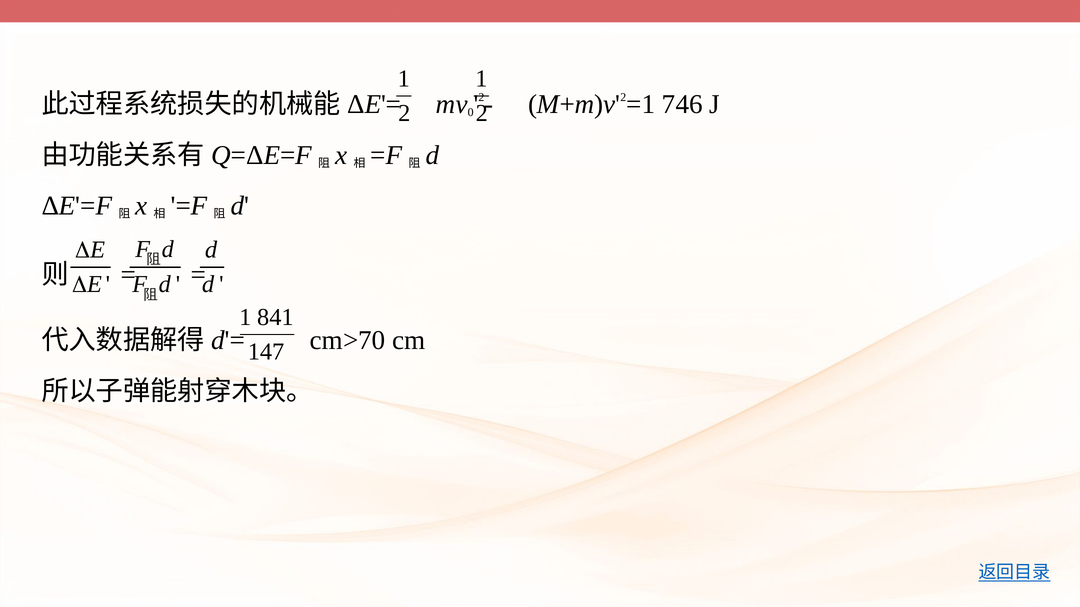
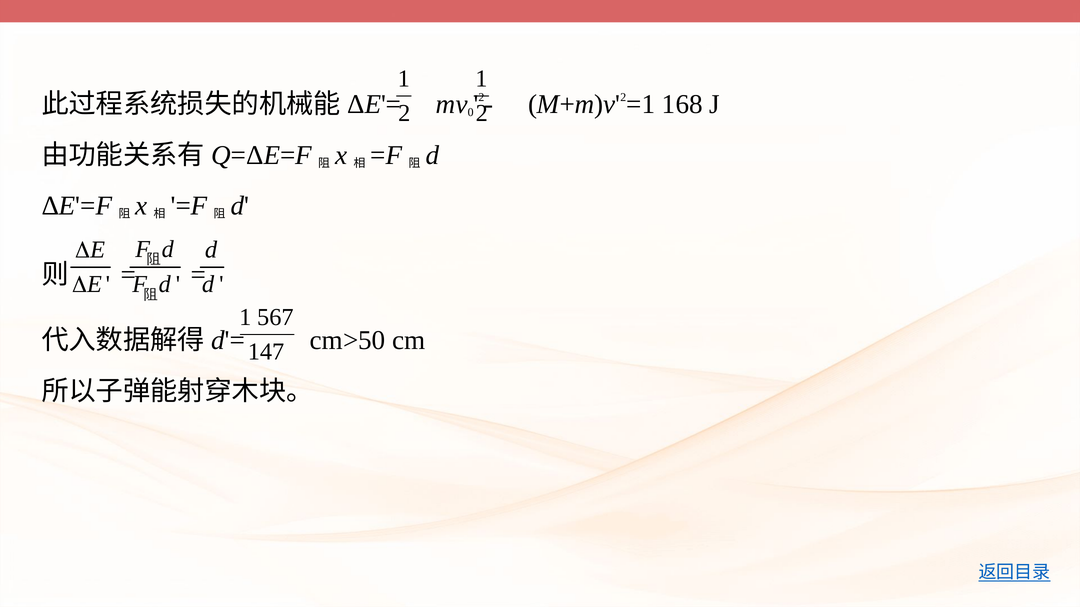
746: 746 -> 168 (682, 104)
841: 841 -> 567 (275, 317)
cm>70: cm>70 -> cm>50 (348, 341)
